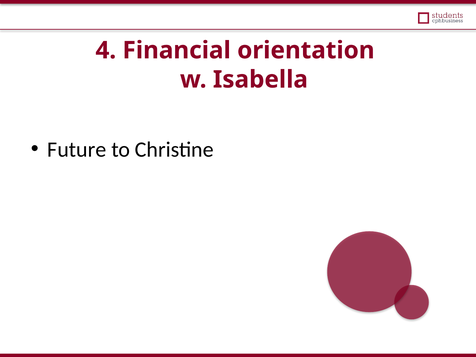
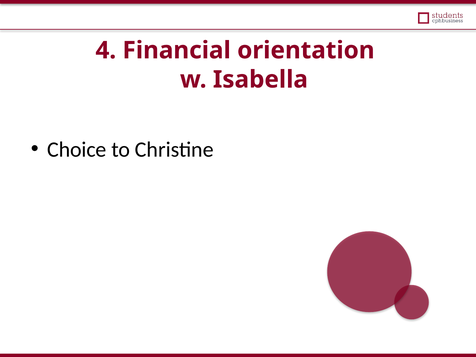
Future: Future -> Choice (77, 150)
